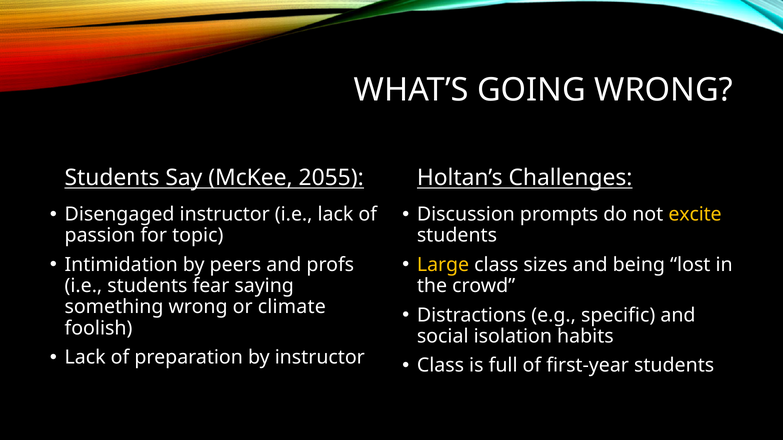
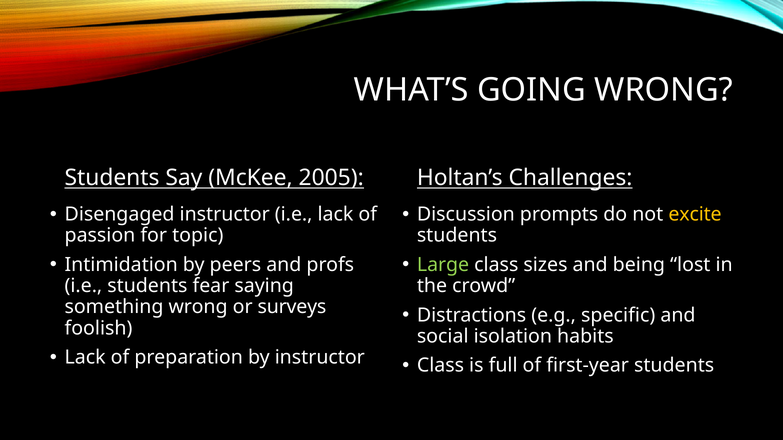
2055: 2055 -> 2005 (331, 178)
Large colour: yellow -> light green (443, 265)
climate: climate -> surveys (292, 307)
